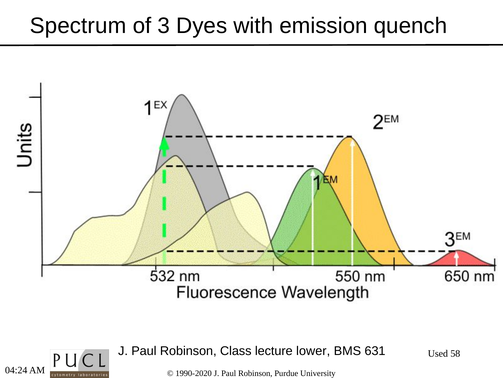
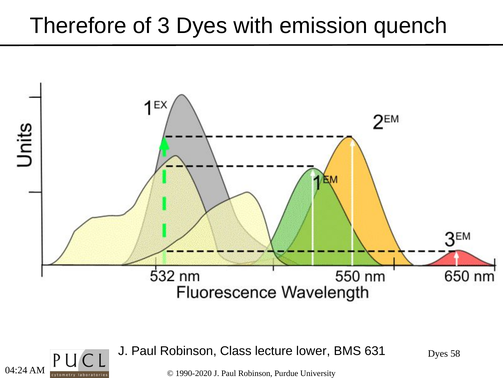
Spectrum: Spectrum -> Therefore (78, 26)
Used: Used -> Dyes (438, 353)
